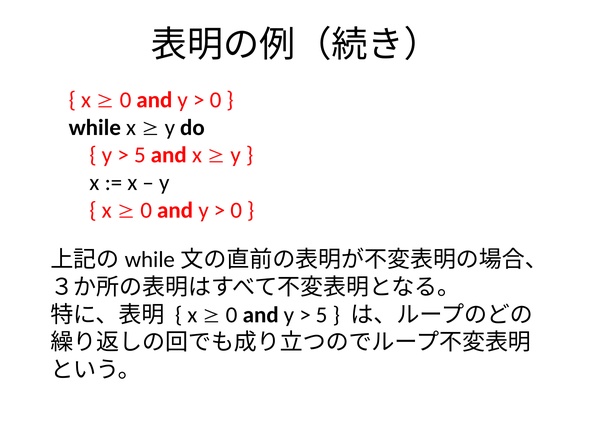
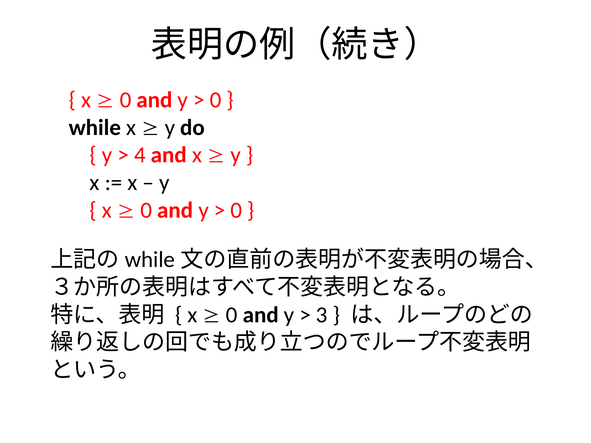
5: 5 -> 4 (140, 155)
5: 5 -> 3 (322, 315)
